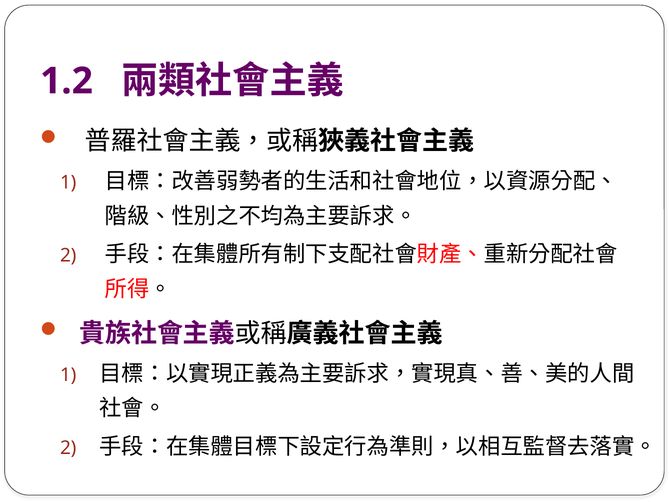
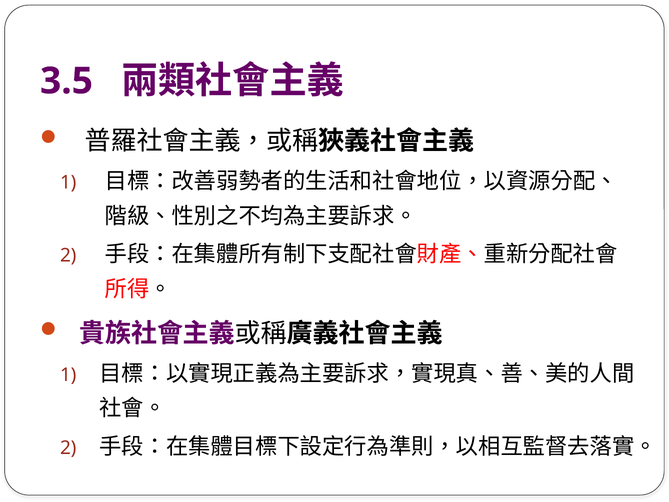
1.2: 1.2 -> 3.5 (66, 81)
